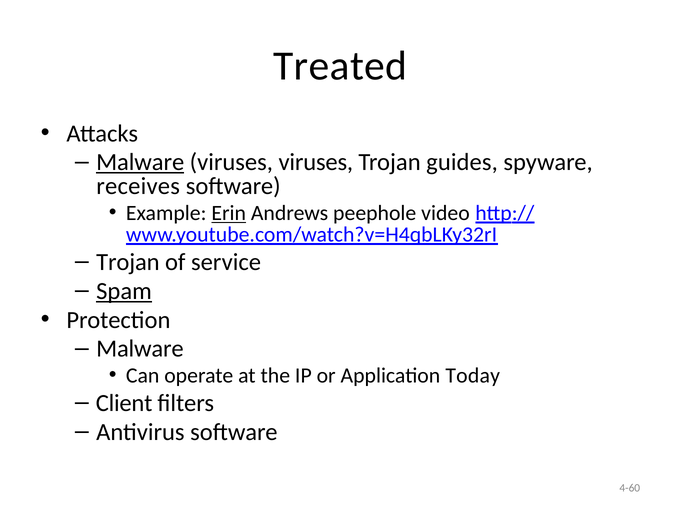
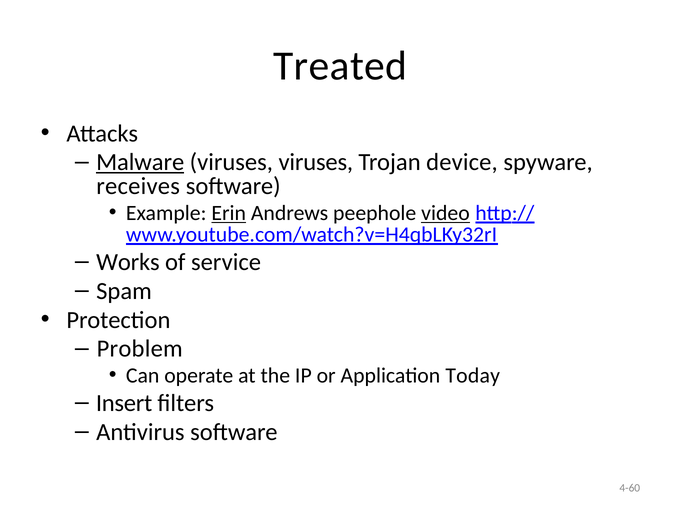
guides: guides -> device (462, 162)
video underline: none -> present (445, 213)
Trojan: Trojan -> Works (128, 262)
Spam underline: present -> none (124, 291)
Malware: Malware -> Problem (140, 349)
Client: Client -> Insert (124, 403)
